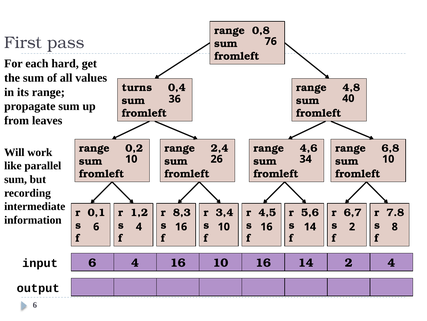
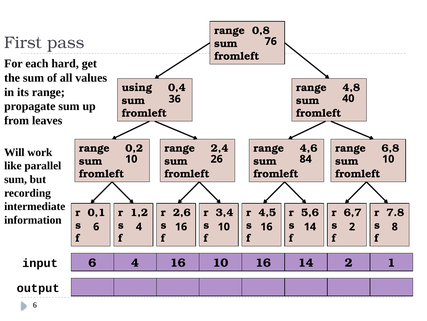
turns: turns -> using (137, 88)
34: 34 -> 84 (306, 159)
8,3: 8,3 -> 2,6 (182, 212)
2 4: 4 -> 1 (391, 262)
